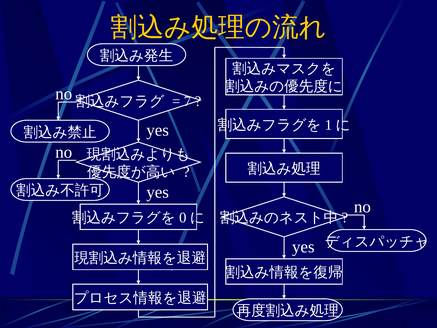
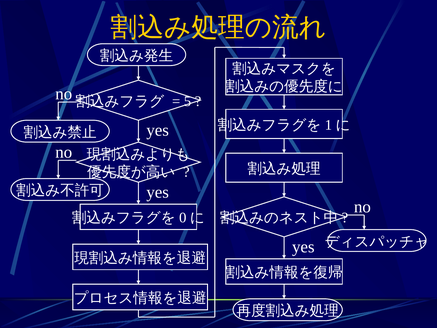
7: 7 -> 5 (187, 101)
